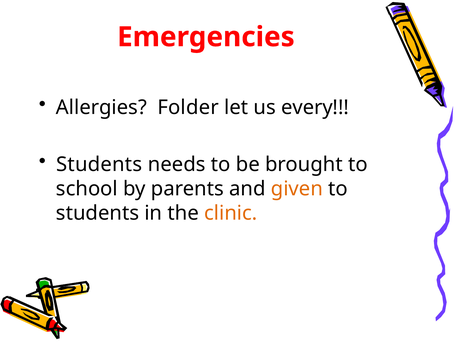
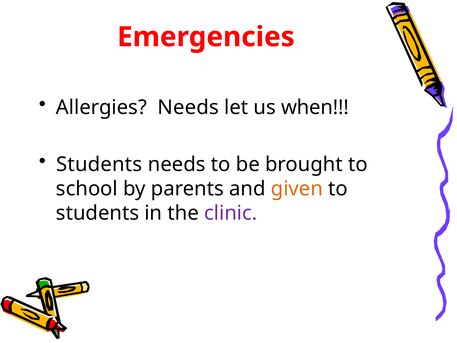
Allergies Folder: Folder -> Needs (188, 107)
every: every -> when (315, 107)
clinic colour: orange -> purple (231, 213)
